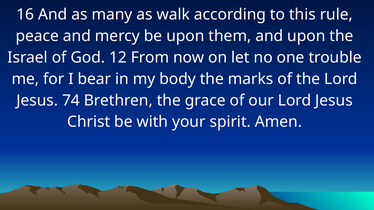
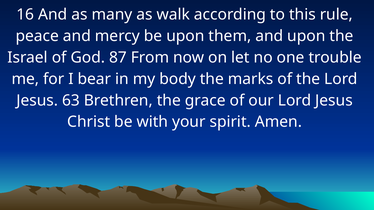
12: 12 -> 87 (118, 58)
74: 74 -> 63 (71, 101)
